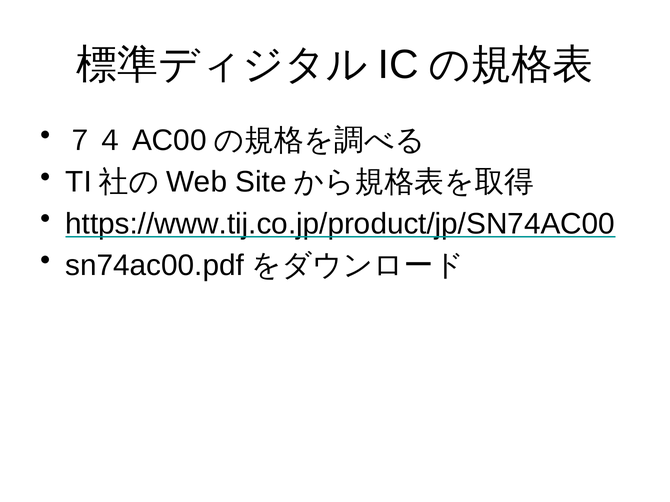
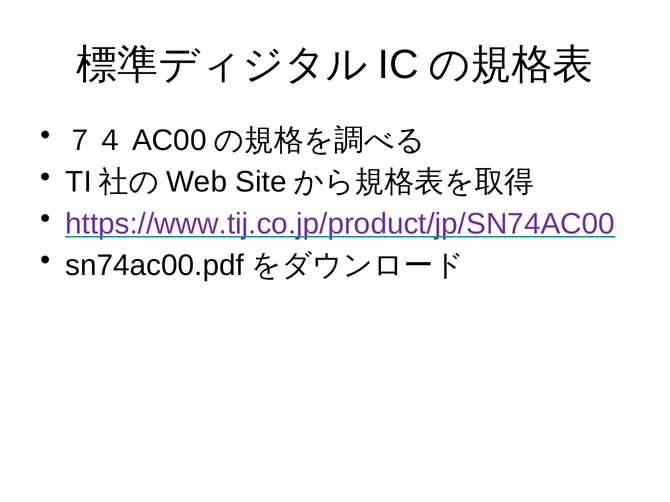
https://www.tij.co.jp/product/jp/SN74AC00 colour: black -> purple (340, 224)
